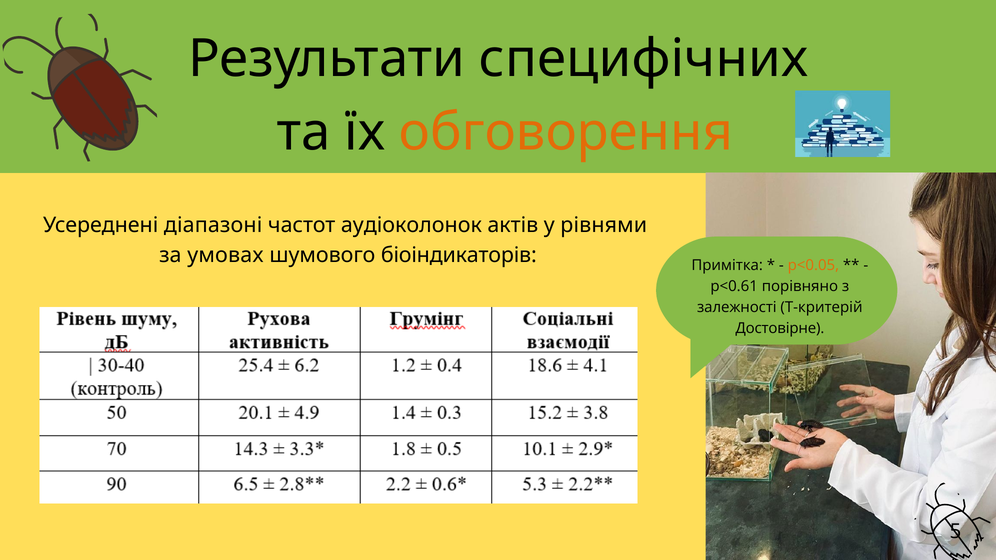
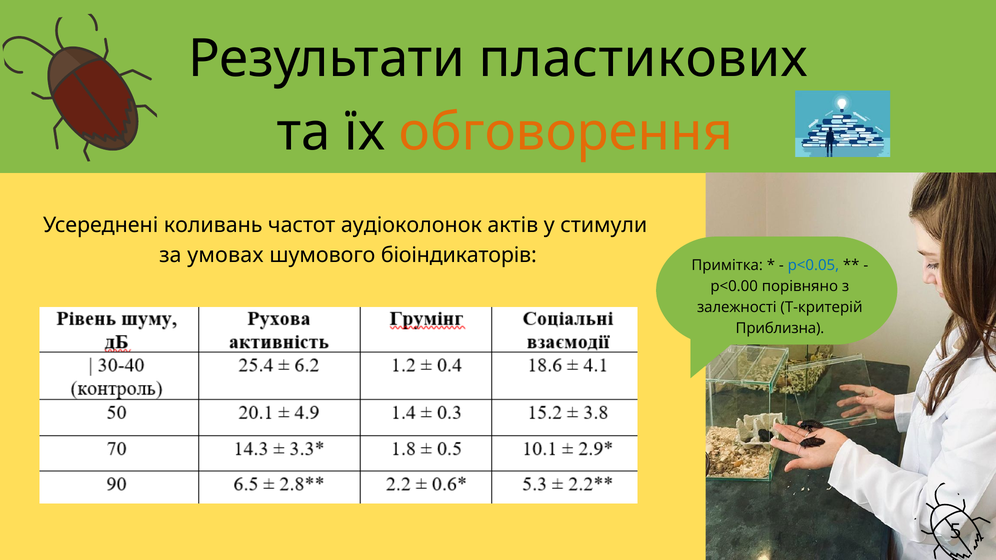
специфічних: специфічних -> пластикових (643, 59)
діапазоні: діапазоні -> коливань (213, 225)
рівнями: рівнями -> стимули (604, 225)
p<0.05 colour: orange -> blue (813, 265)
p<0.61: p<0.61 -> p<0.00 (734, 286)
Достовірне: Достовірне -> Приблизна (780, 328)
